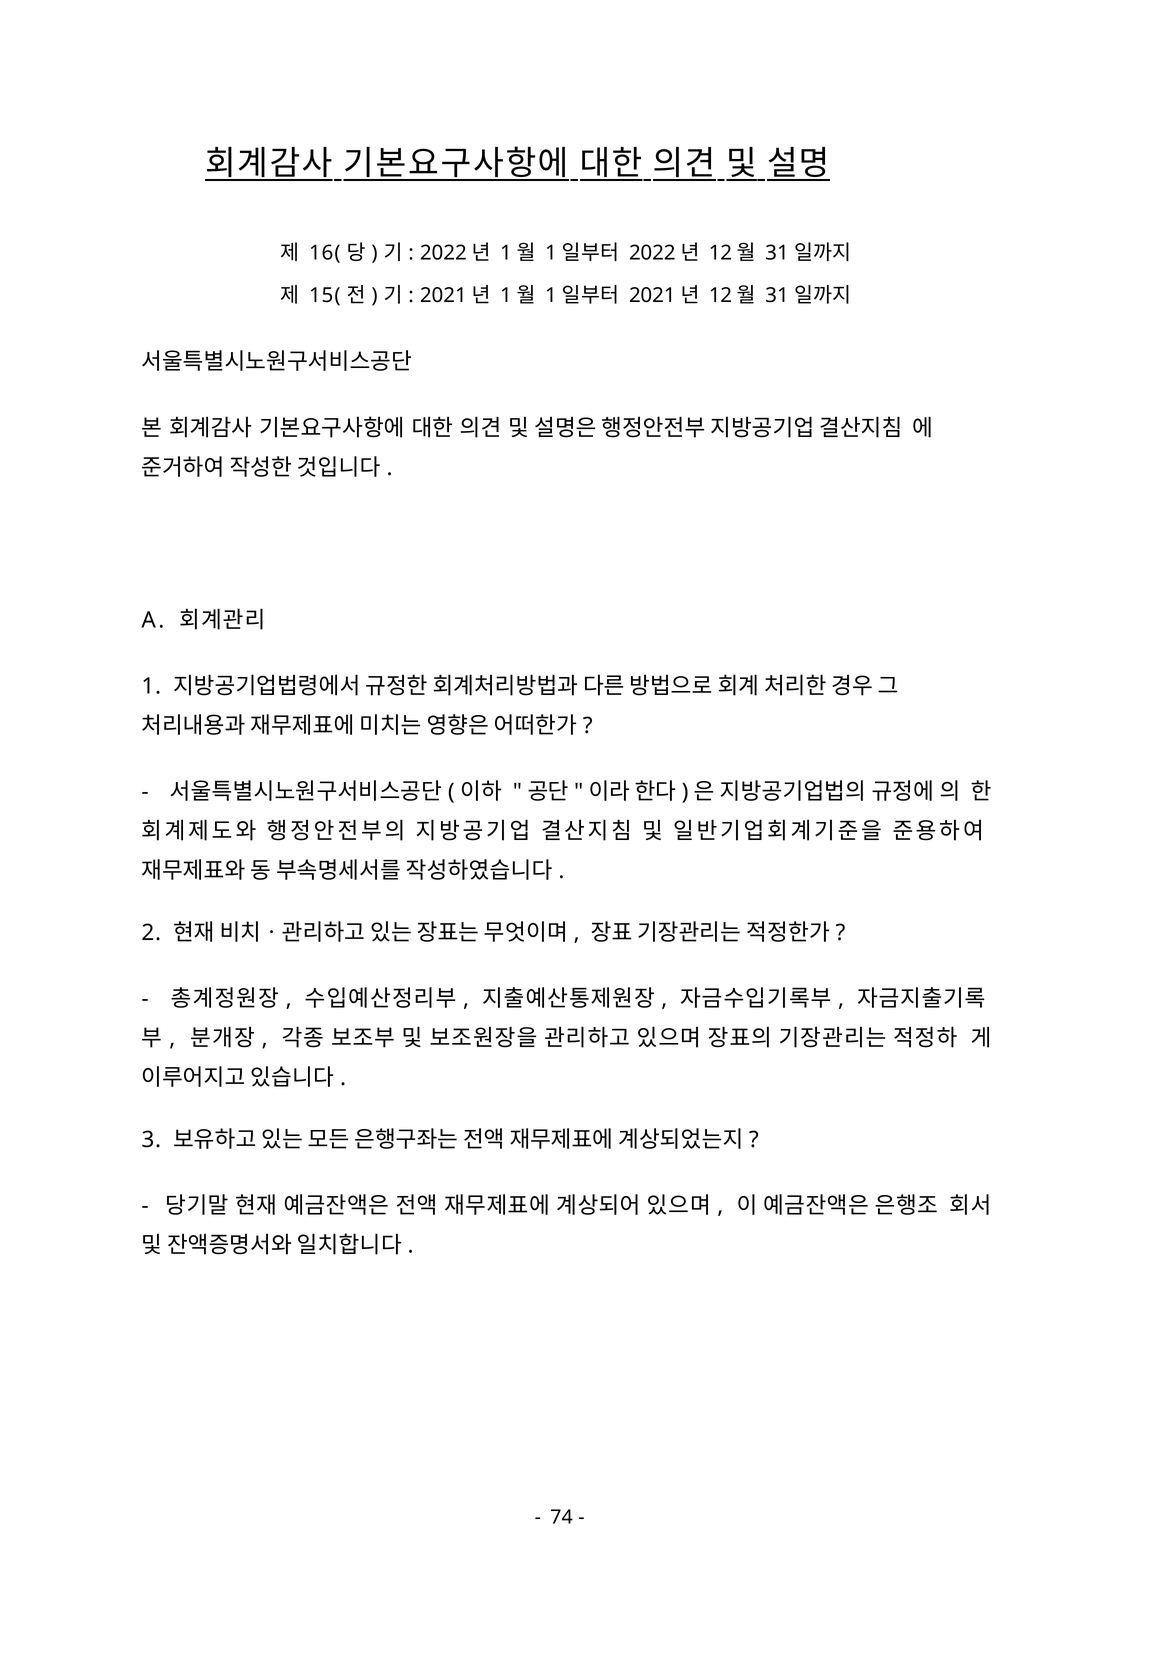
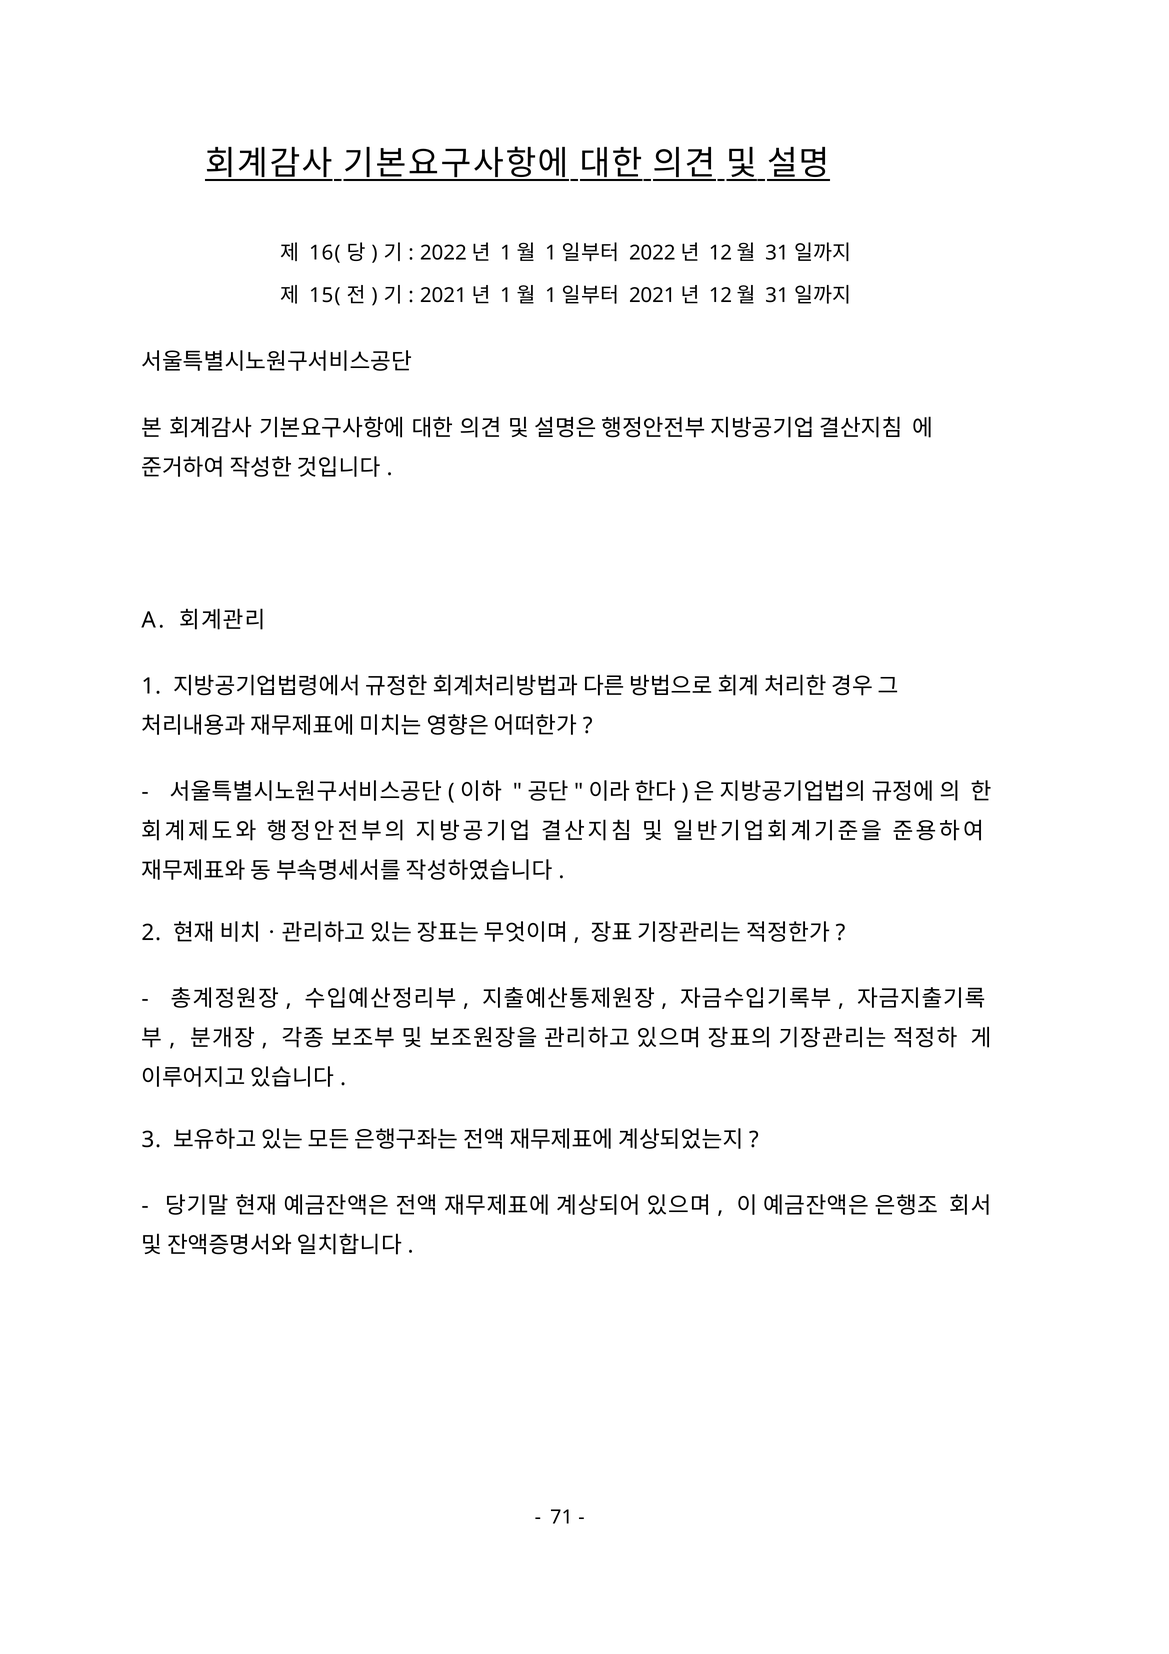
74: 74 -> 71 (561, 1518)
